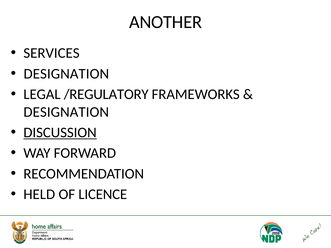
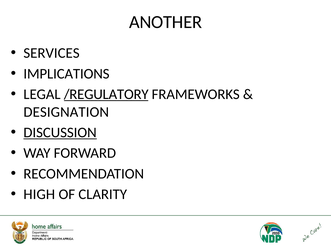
DESIGNATION: DESIGNATION -> IMPLICATIONS (66, 74)
/REGULATORY underline: none -> present (106, 94)
HELD: HELD -> HIGH (39, 194)
LICENCE: LICENCE -> CLARITY (103, 194)
